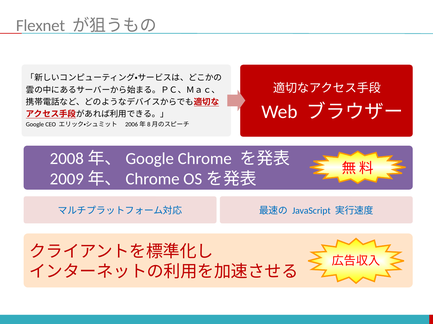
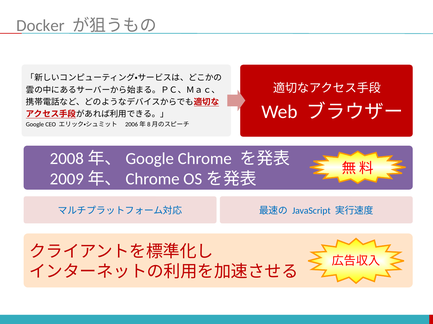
Flexnet: Flexnet -> Docker (40, 26)
